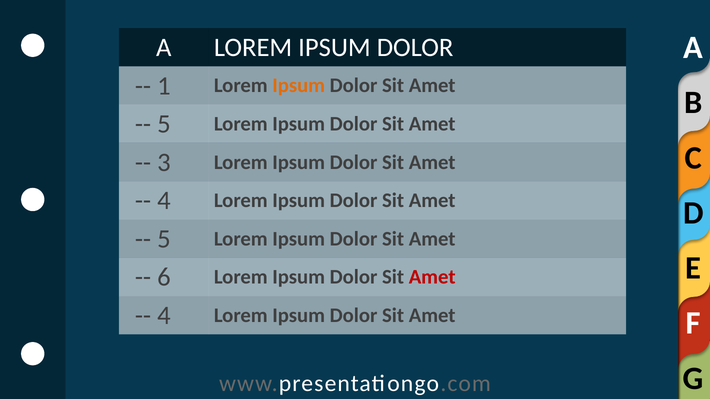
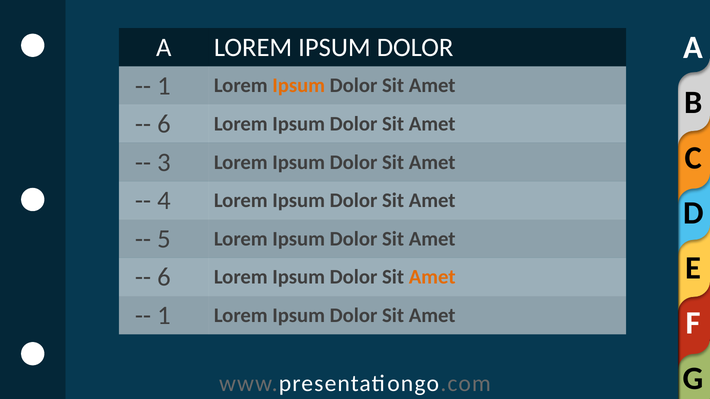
5: 5 -> 6 (164, 124)
Amet colour: red -> orange (432, 277)
4: 4 -> 1 (164, 316)
